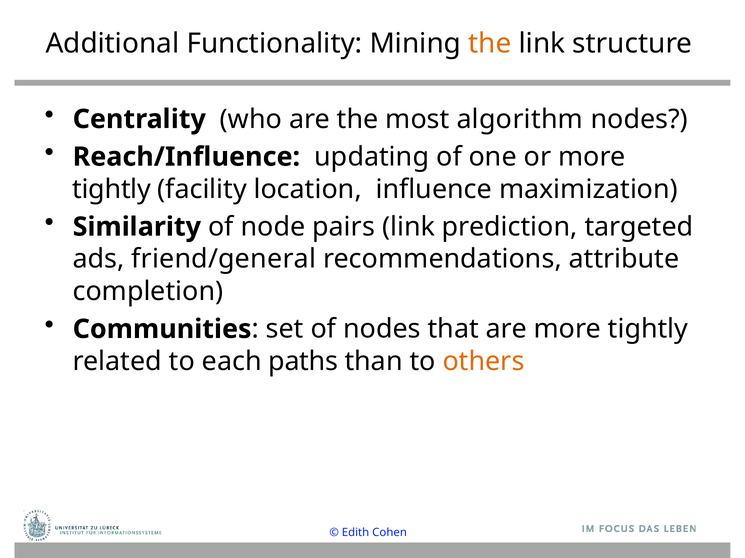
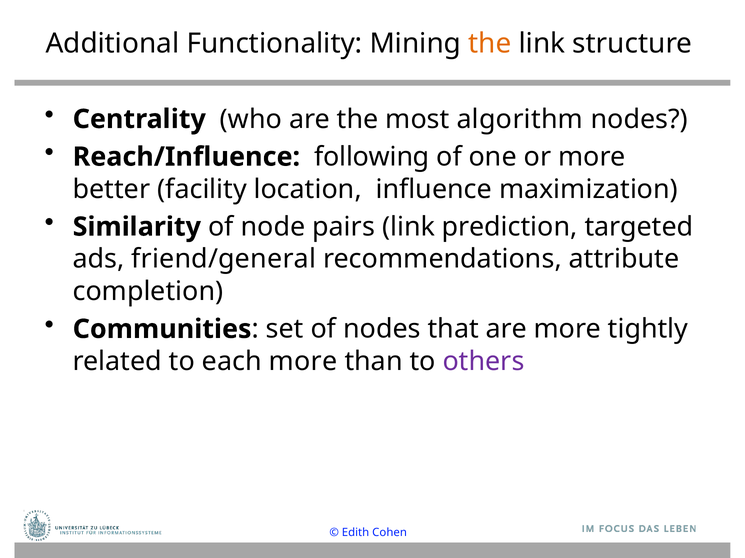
updating: updating -> following (372, 157)
tightly: tightly -> better (111, 189)
each paths: paths -> more (303, 362)
others colour: orange -> purple (484, 362)
